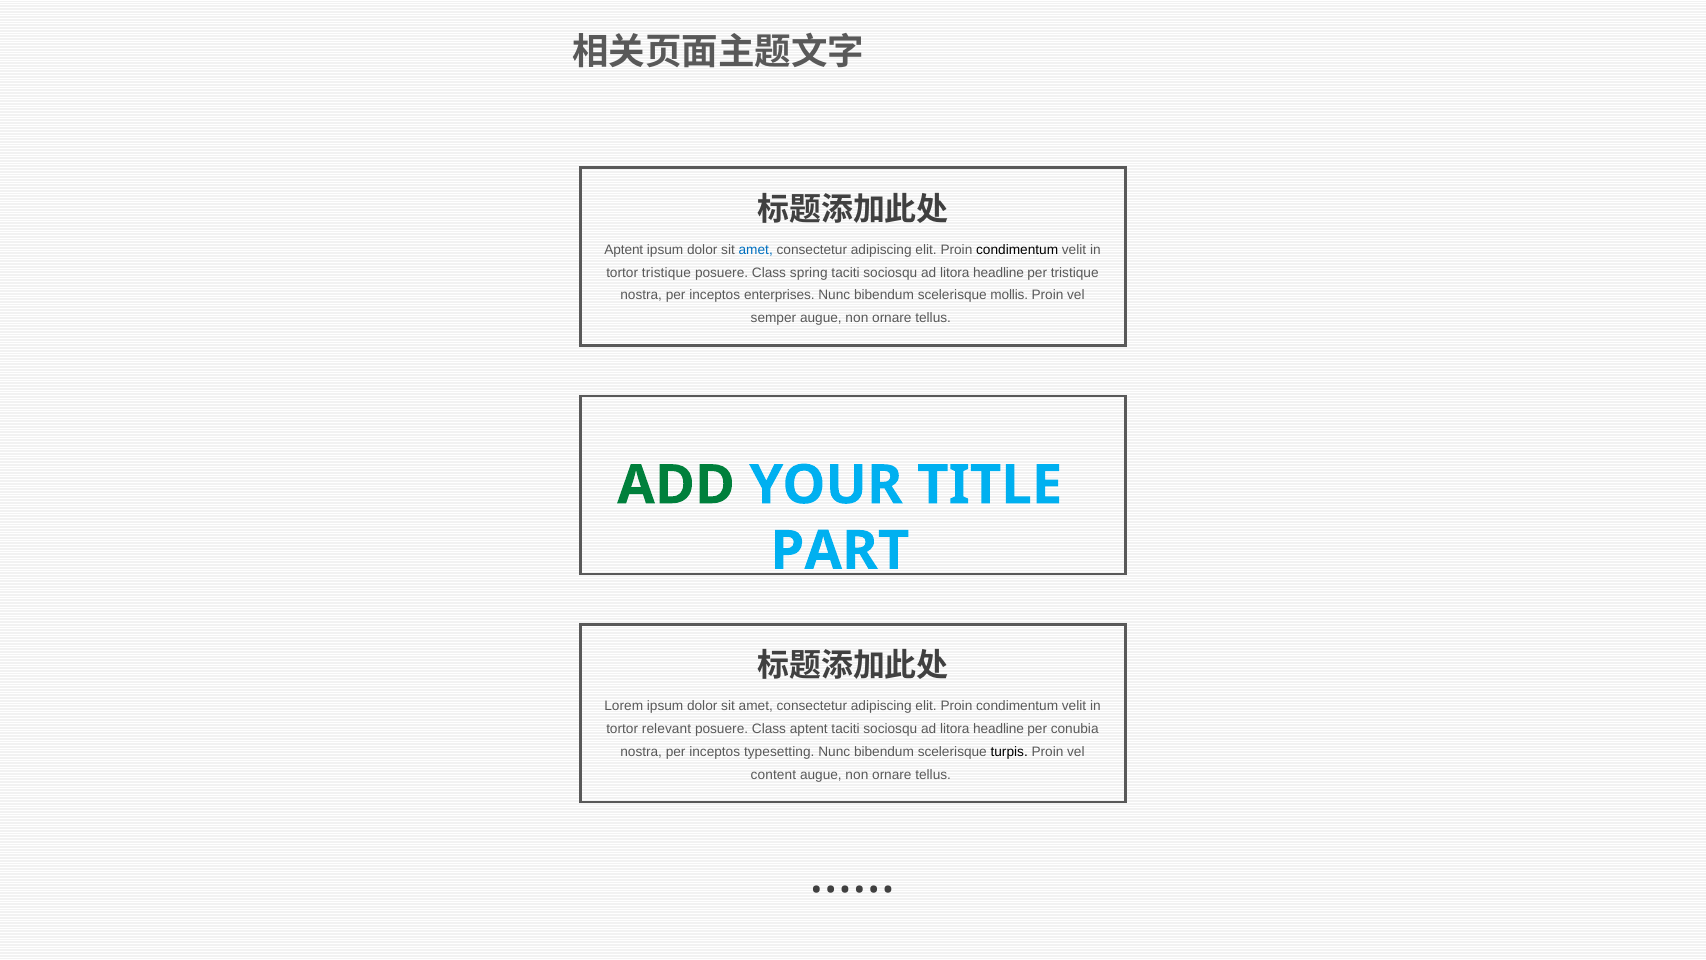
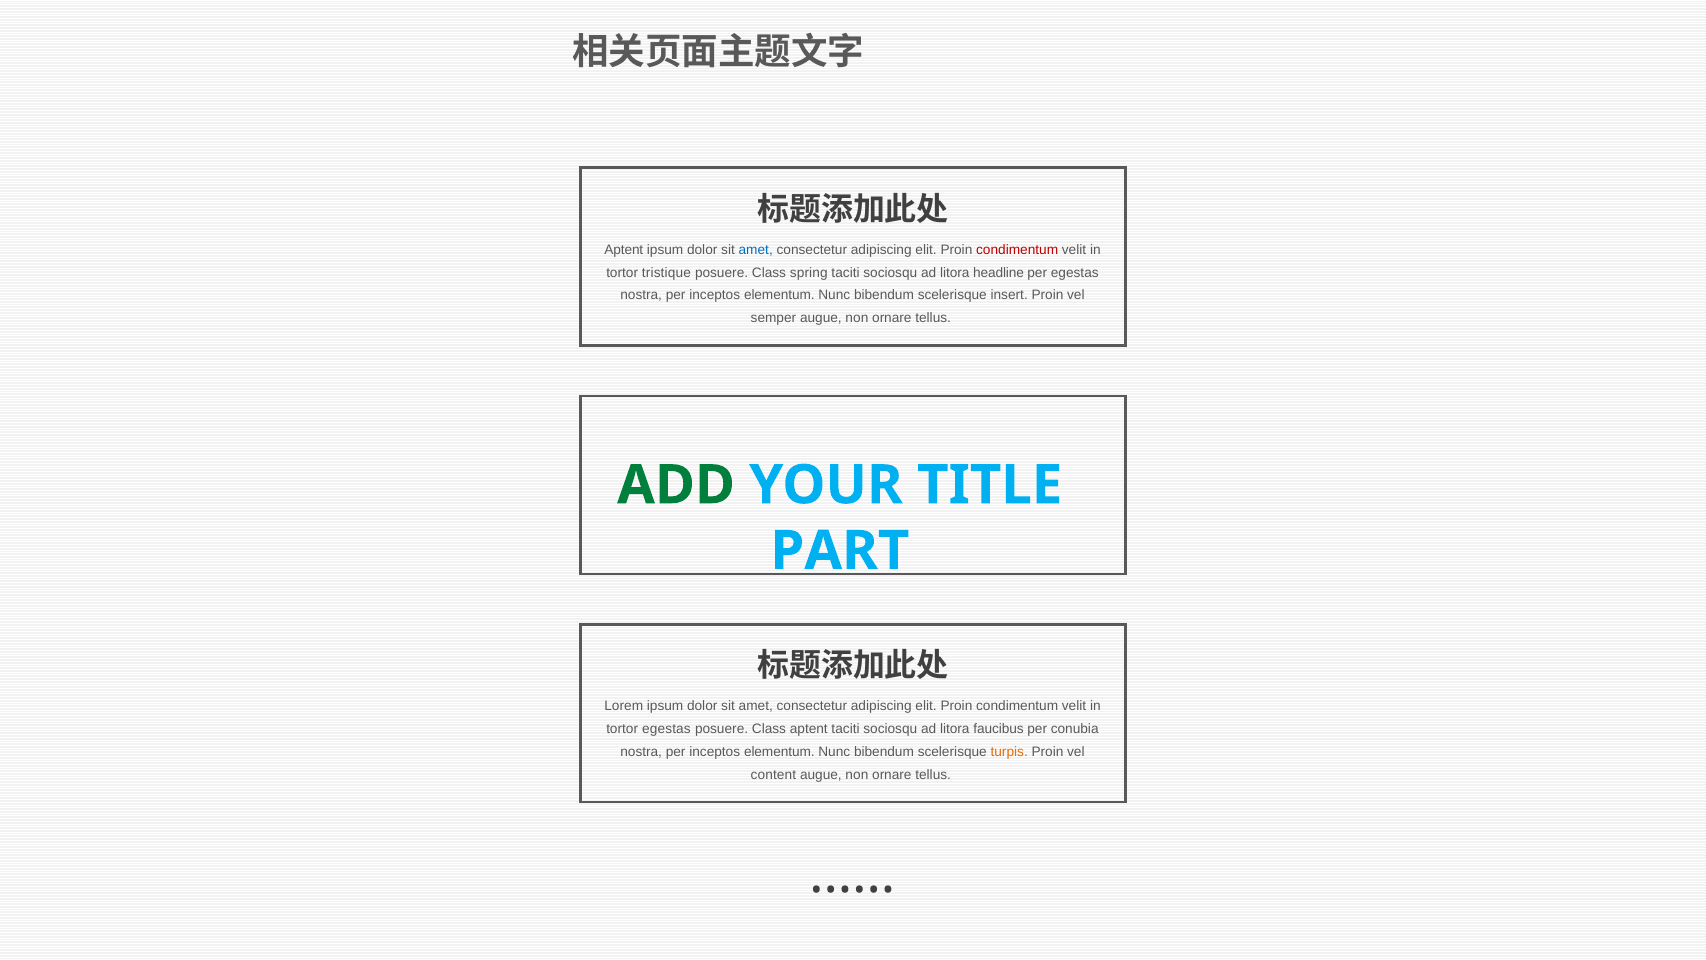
condimentum colour: black -> red (1017, 250)
per tristique: tristique -> egestas (1075, 272)
enterprises: enterprises -> elementum (779, 295)
mollis: mollis -> insert (1009, 295)
tortor relevant: relevant -> egestas (666, 729)
headline: headline -> faucibus (999, 729)
typesetting: typesetting -> elementum (779, 752)
turpis colour: black -> orange (1009, 752)
